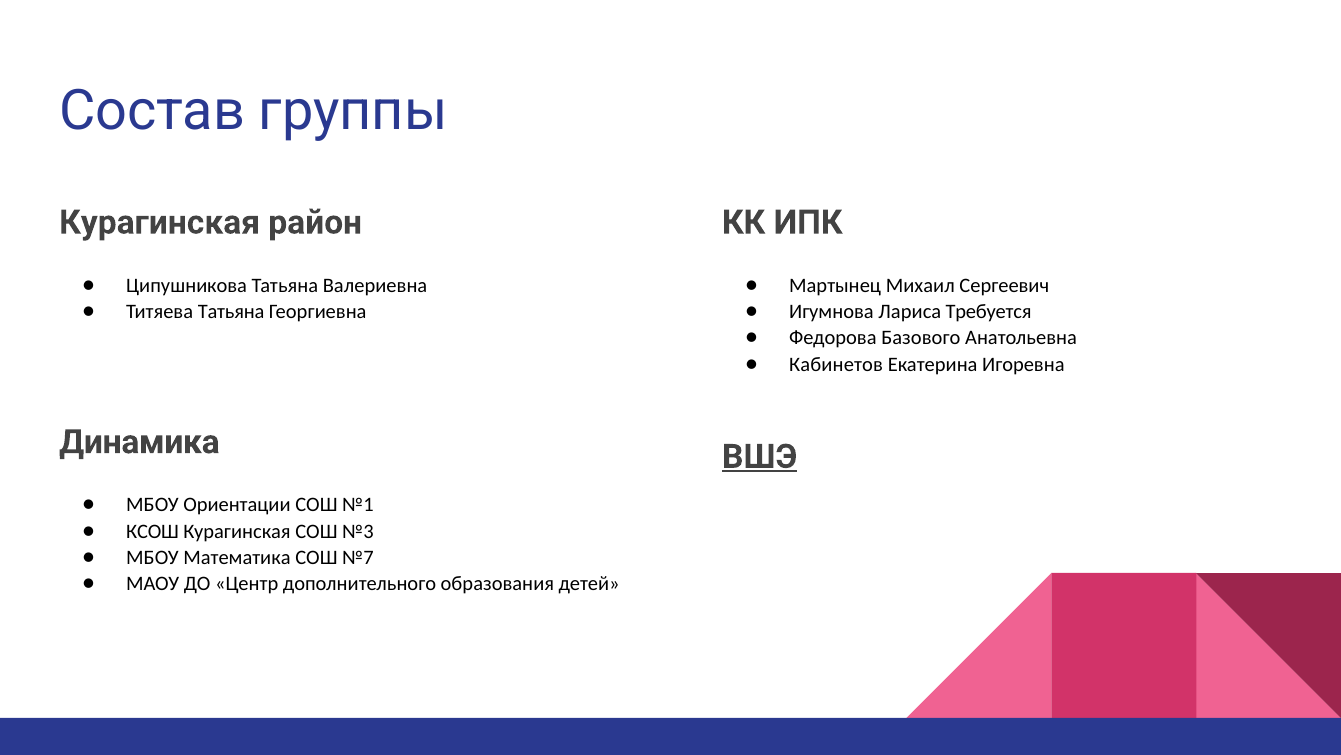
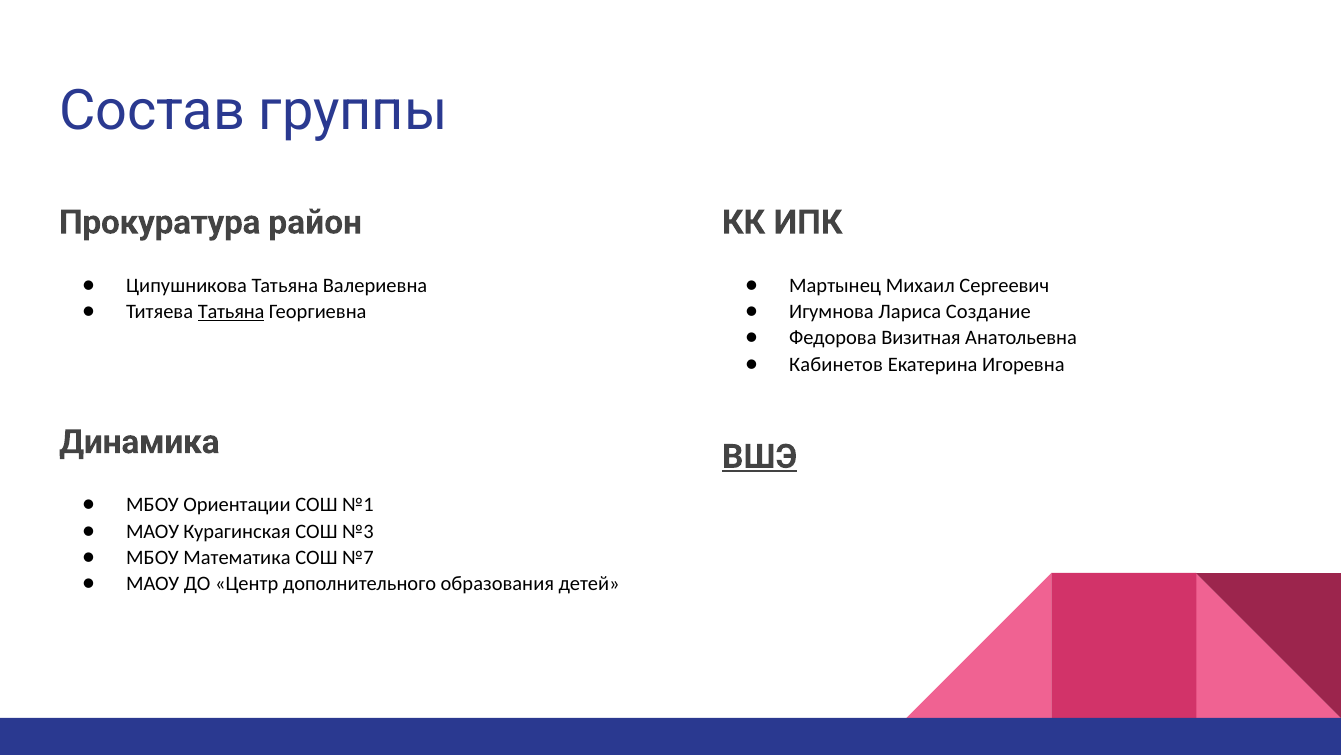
Курагинская: Курагинская -> Прокуратура (160, 222)
Татьяна underline: none -> present (231, 311)
Требуется: Требуется -> Создание (988, 312)
Базового: Базового -> Визитная (921, 338)
КСОШ: КСОШ -> МАОУ (153, 531)
